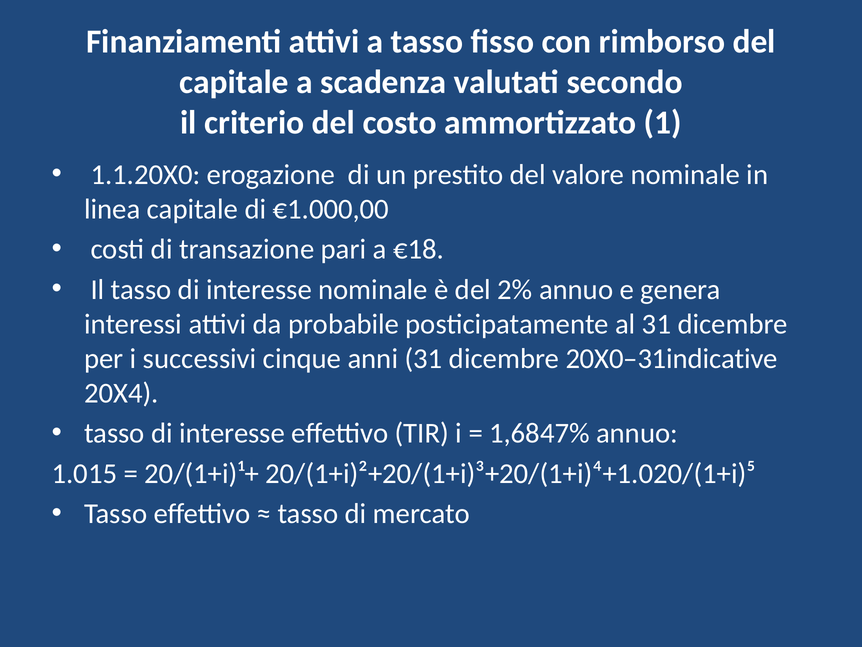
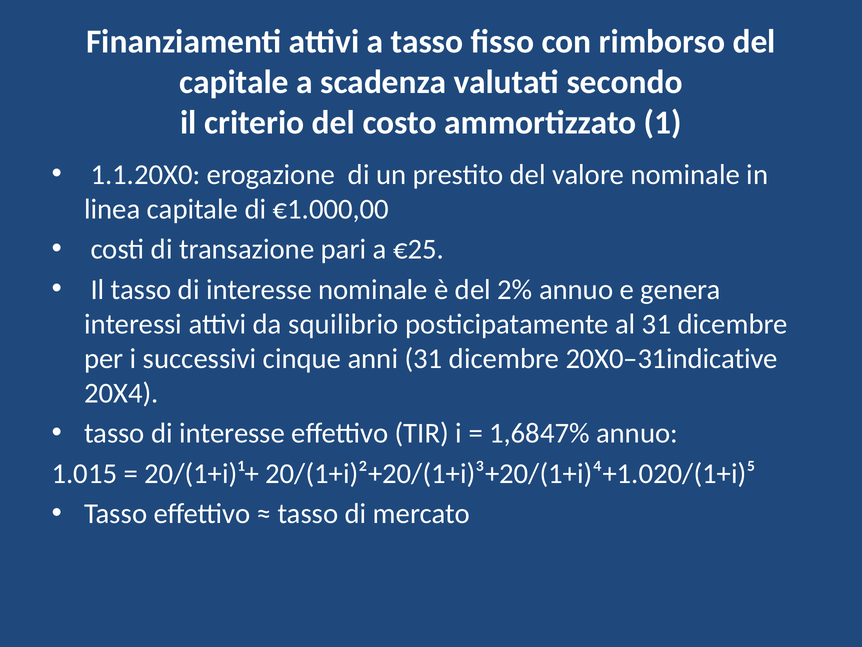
€18: €18 -> €25 (418, 249)
probabile: probabile -> squilibrio (343, 324)
